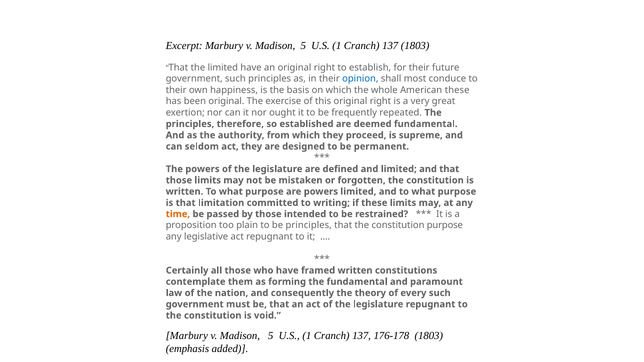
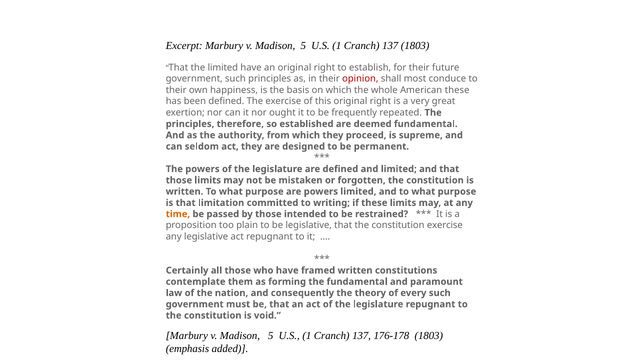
opinion colour: blue -> red (360, 79)
been original: original -> defined (226, 101)
be principles: principles -> legislative (309, 225)
constitution purpose: purpose -> exercise (445, 225)
